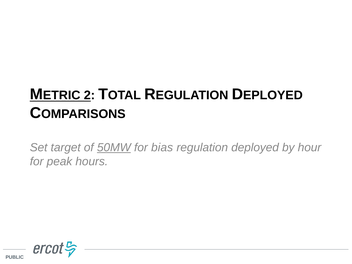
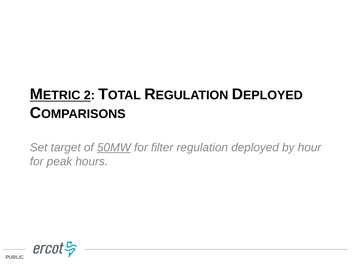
bias: bias -> filter (162, 147)
